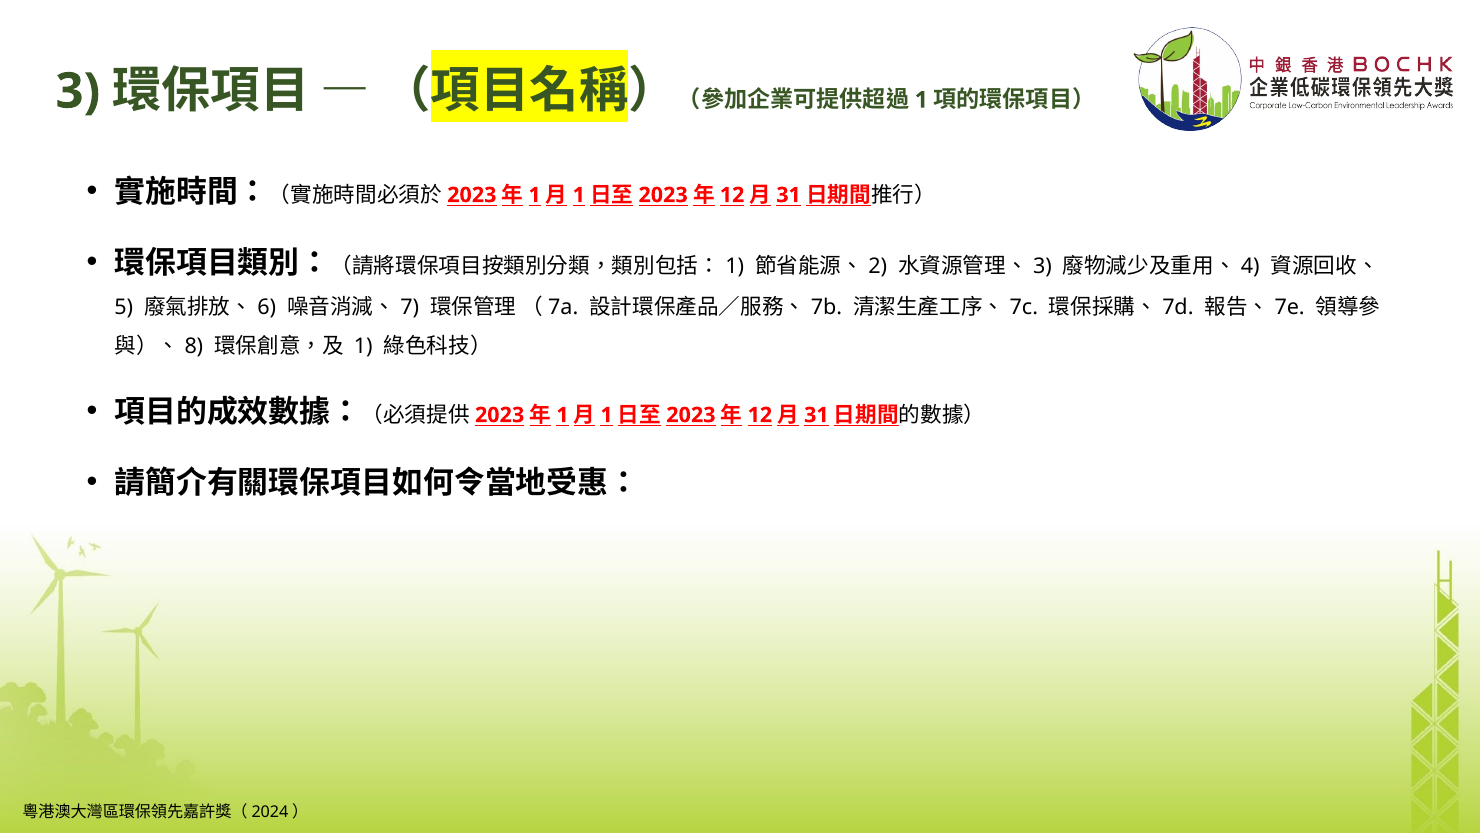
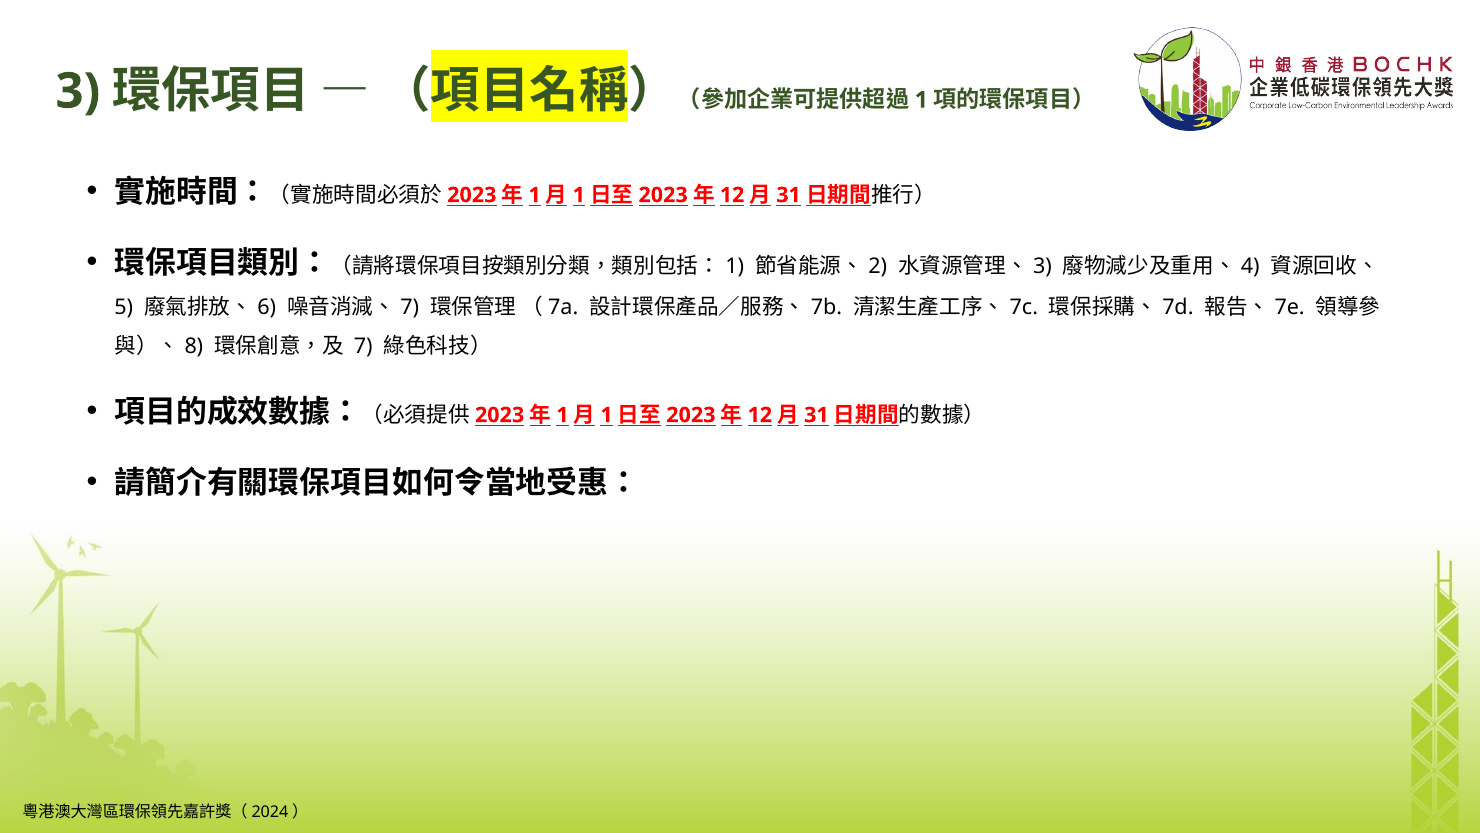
1: 1 -> 7 (363, 346)
